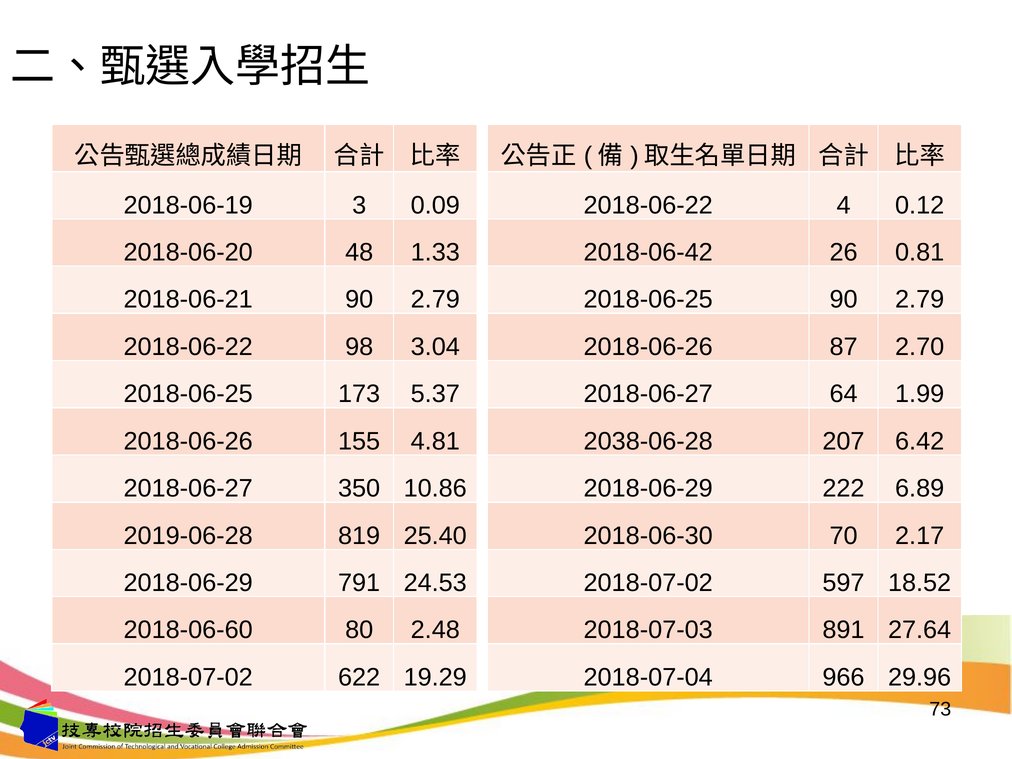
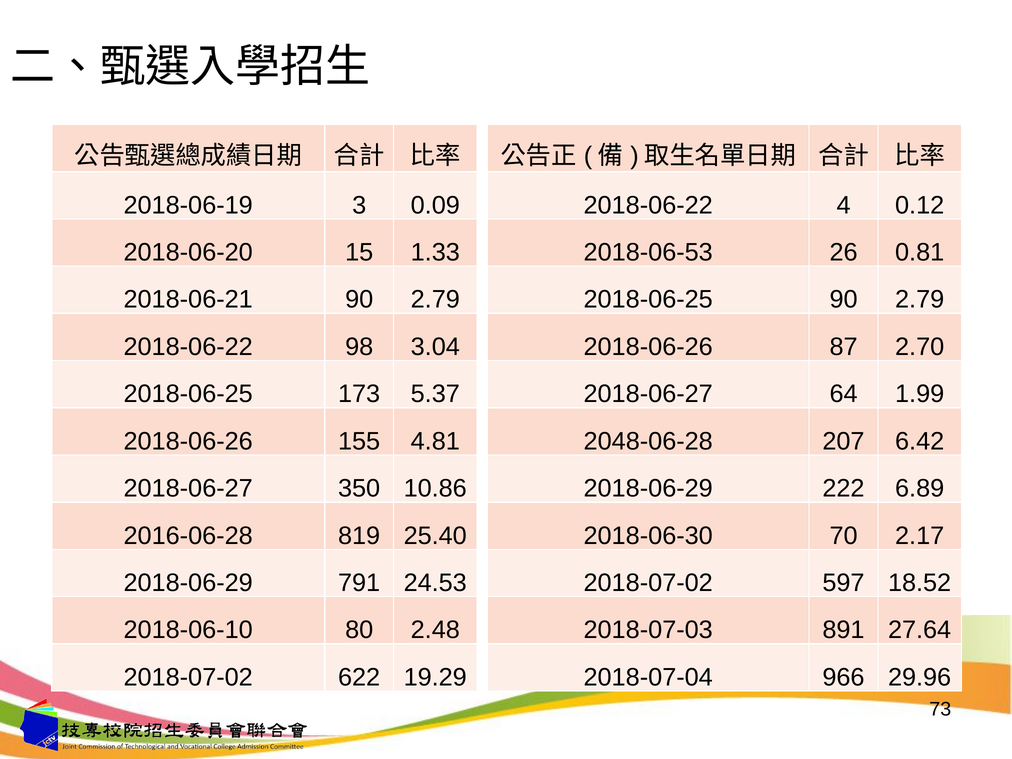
48: 48 -> 15 (359, 252)
2018-06-42: 2018-06-42 -> 2018-06-53 (648, 252)
2038-06-28: 2038-06-28 -> 2048-06-28 (648, 441)
2019-06-28: 2019-06-28 -> 2016-06-28 (188, 536)
2018-06-60: 2018-06-60 -> 2018-06-10 (188, 630)
